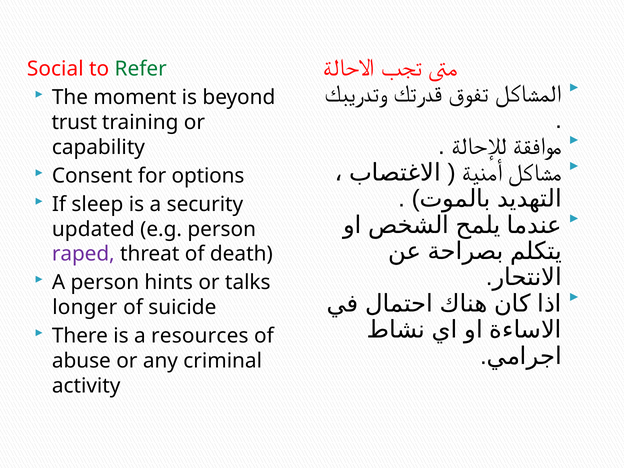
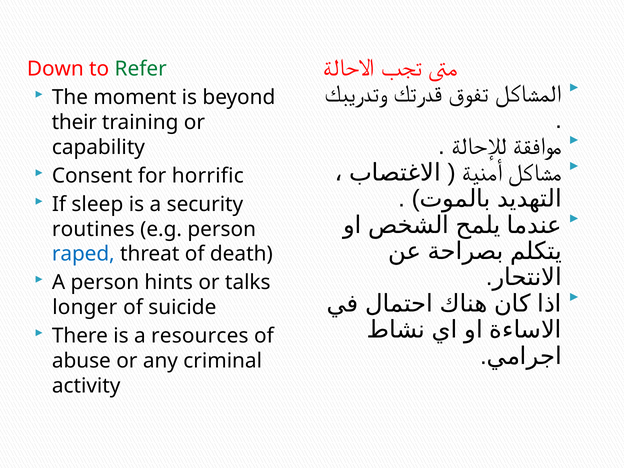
Social: Social -> Down (55, 69)
trust: trust -> their (74, 122)
options: options -> horrific (208, 176)
updated: updated -> routines (93, 229)
raped colour: purple -> blue (83, 254)
